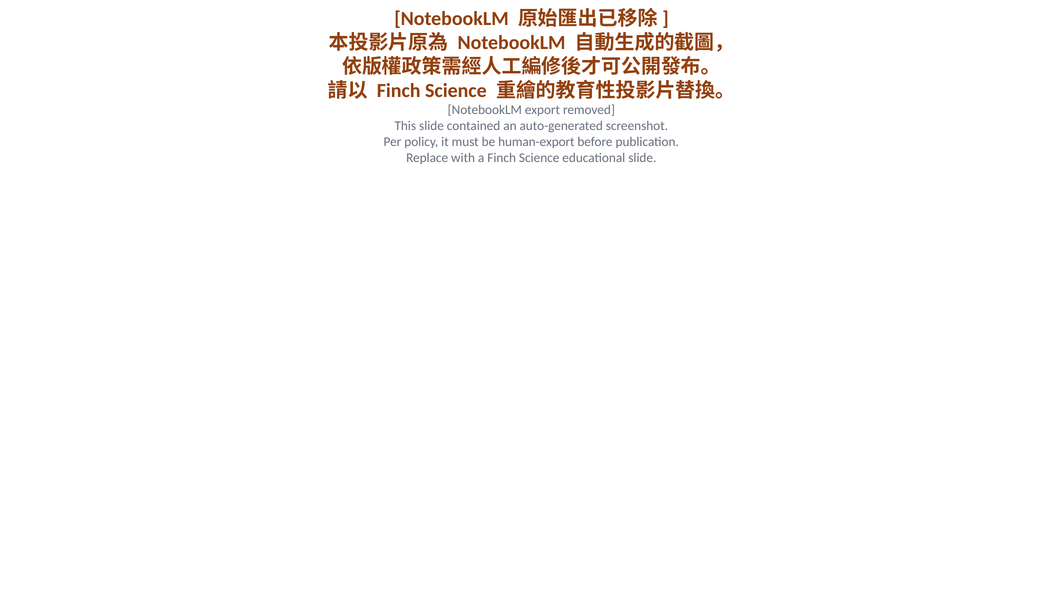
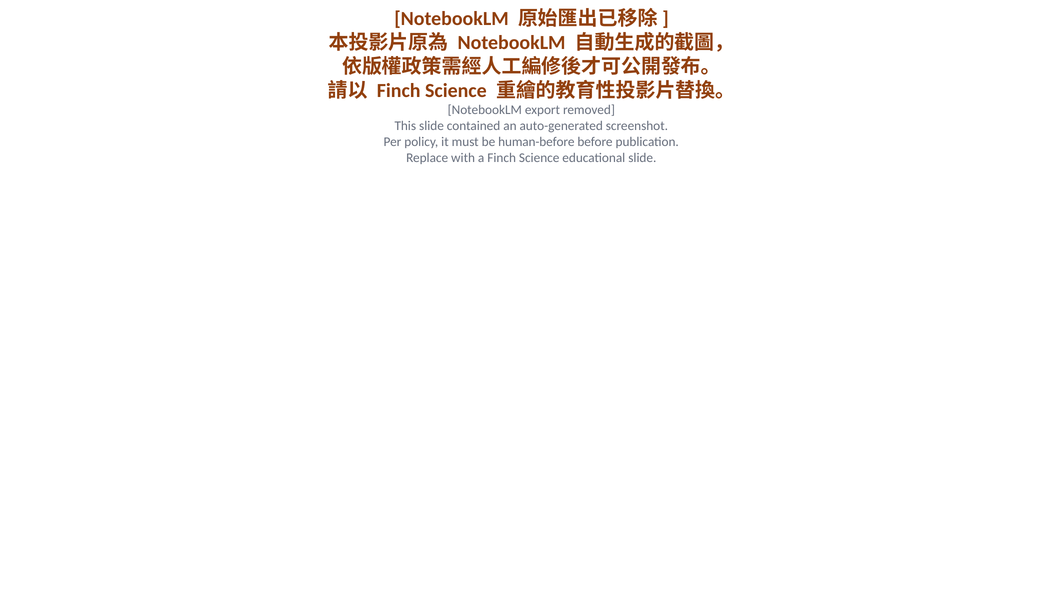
human-export: human-export -> human-before (536, 142)
